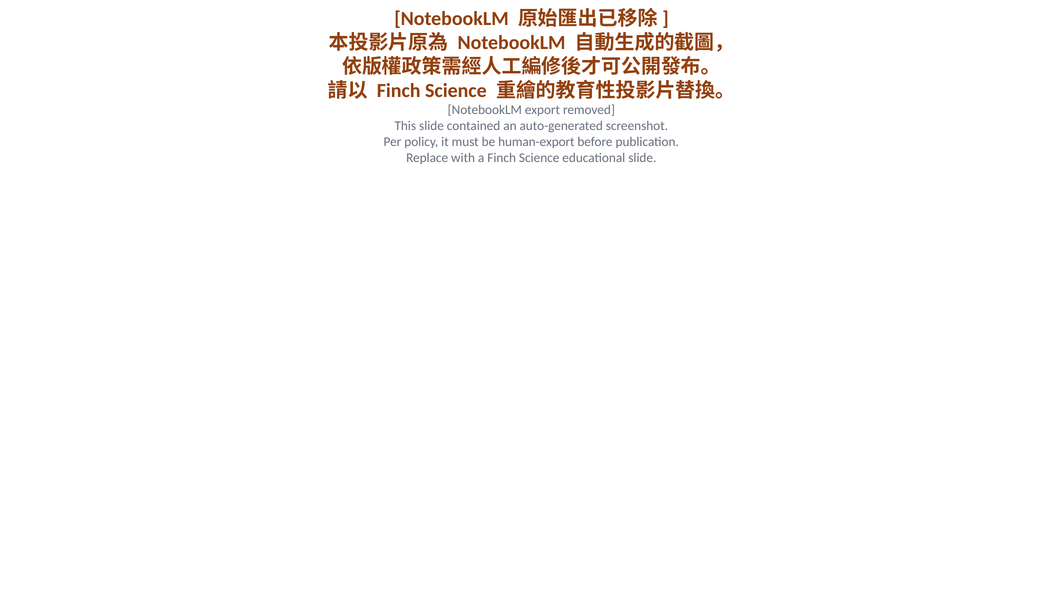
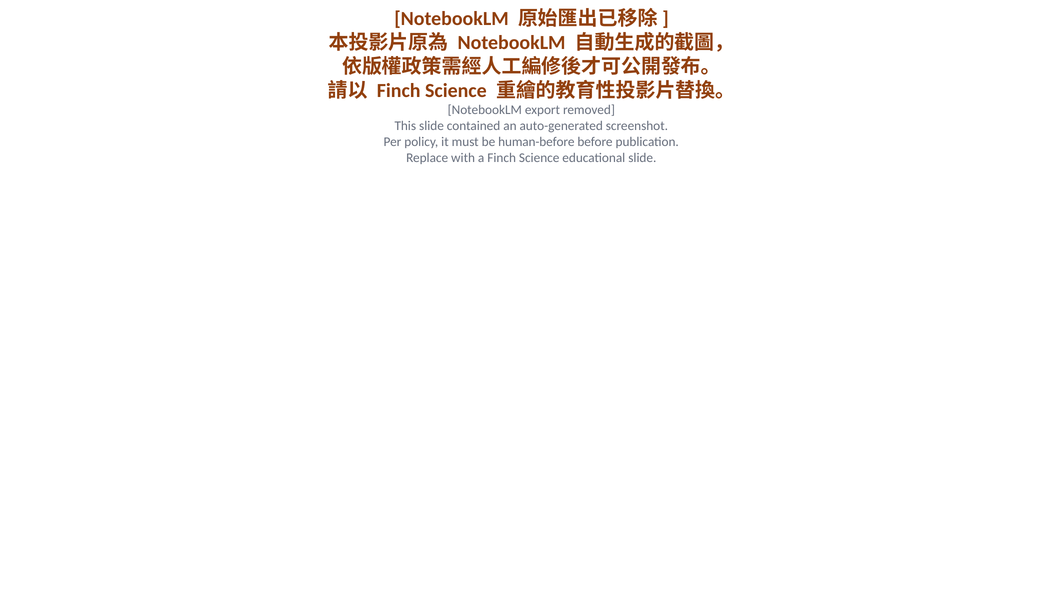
human-export: human-export -> human-before (536, 142)
